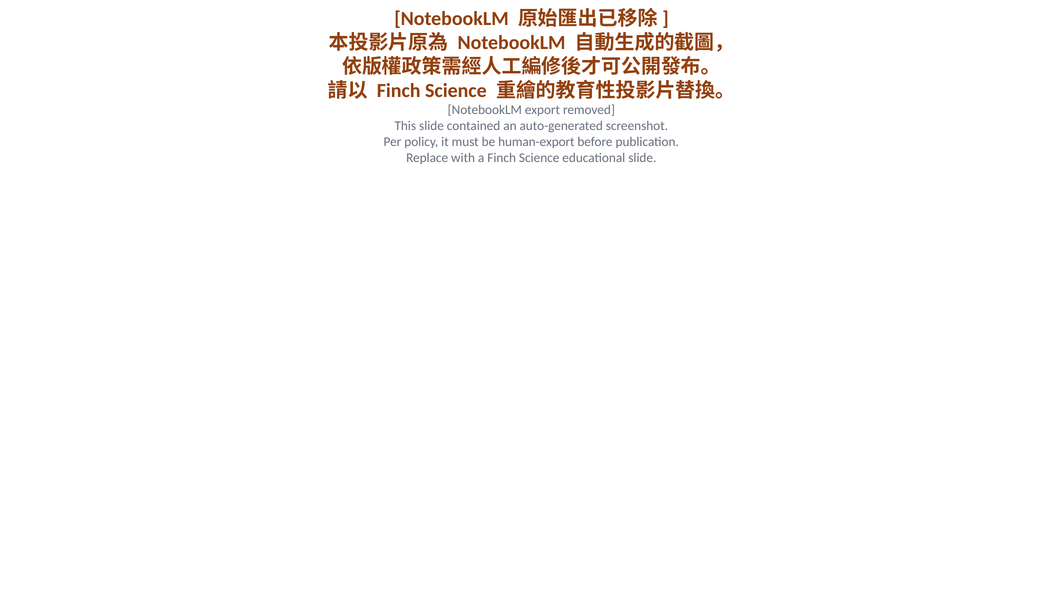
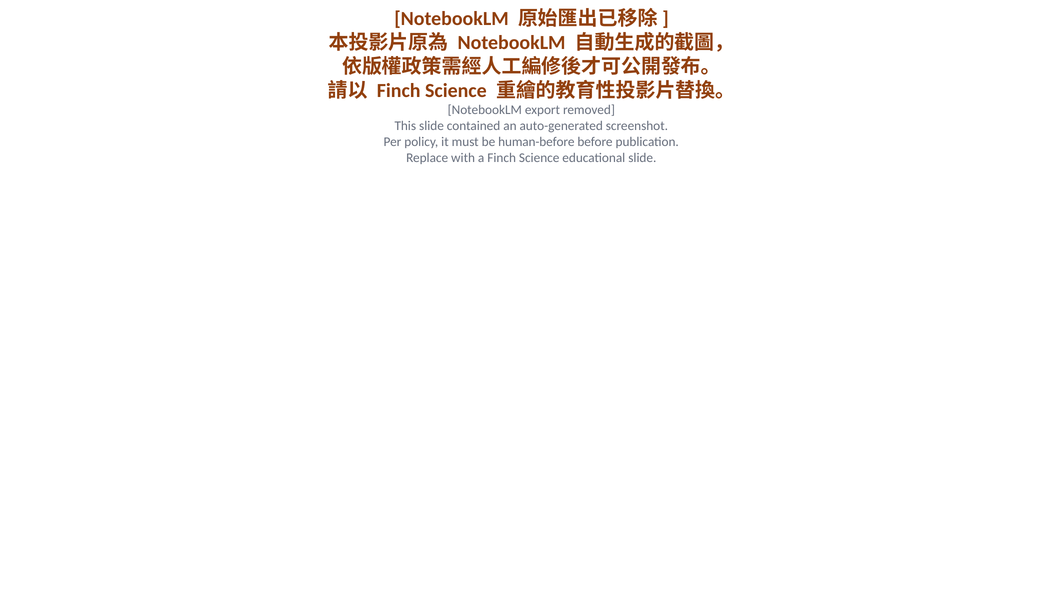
human-export: human-export -> human-before (536, 142)
